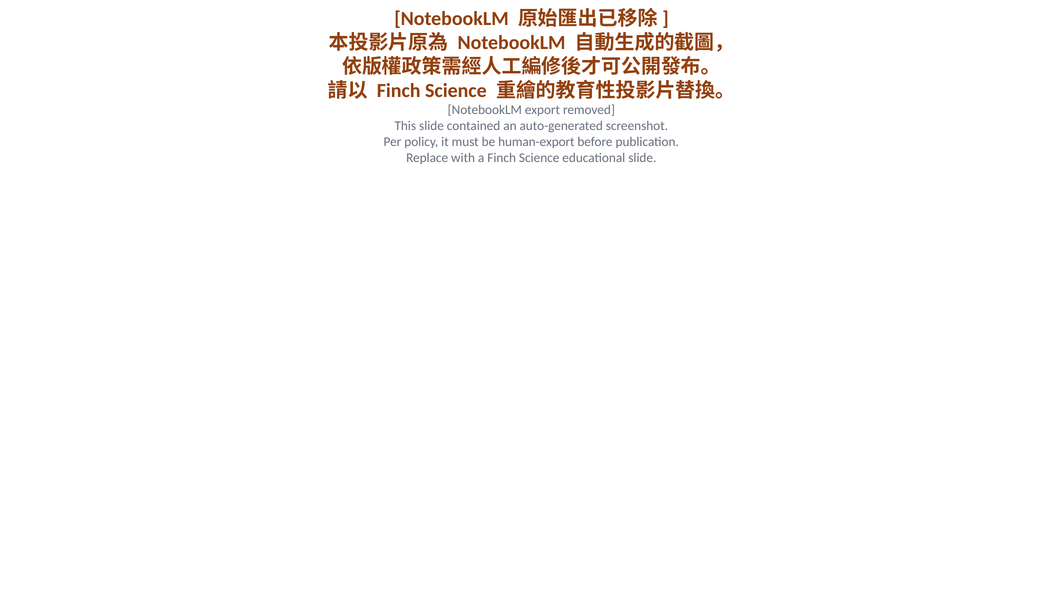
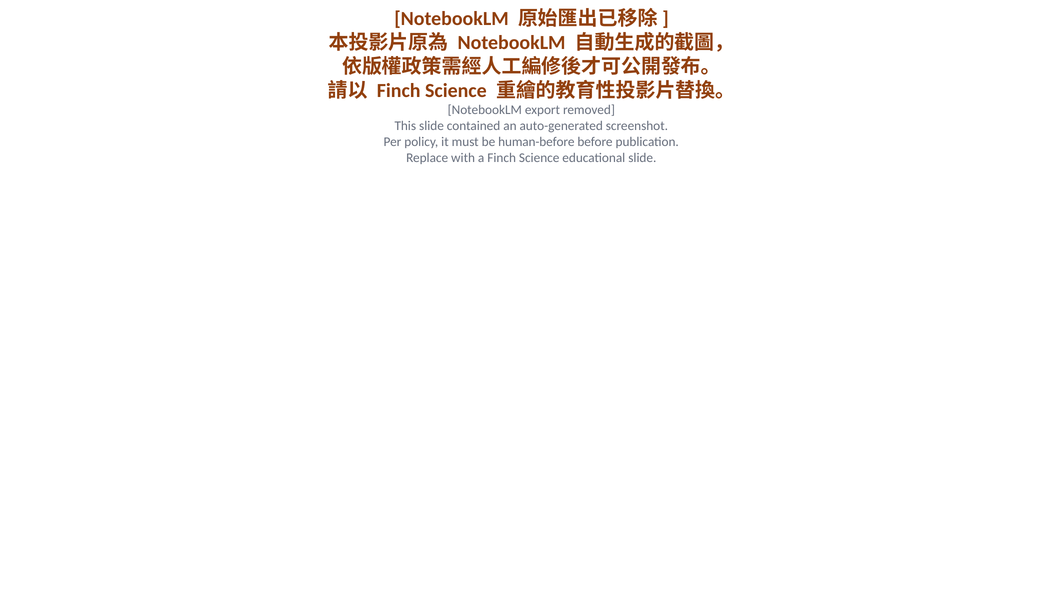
human-export: human-export -> human-before (536, 142)
